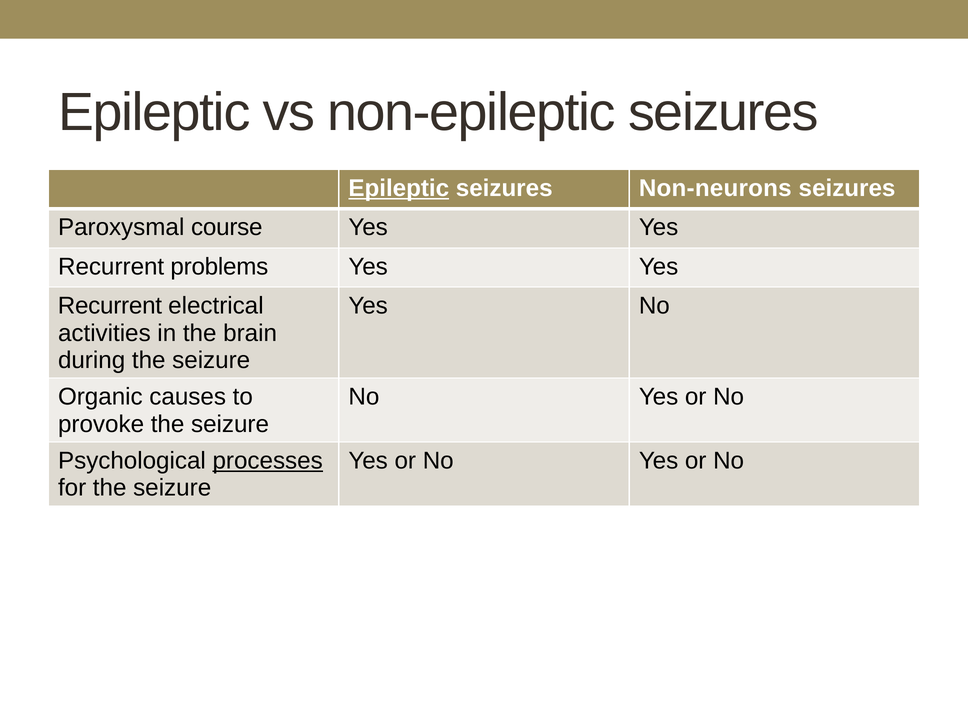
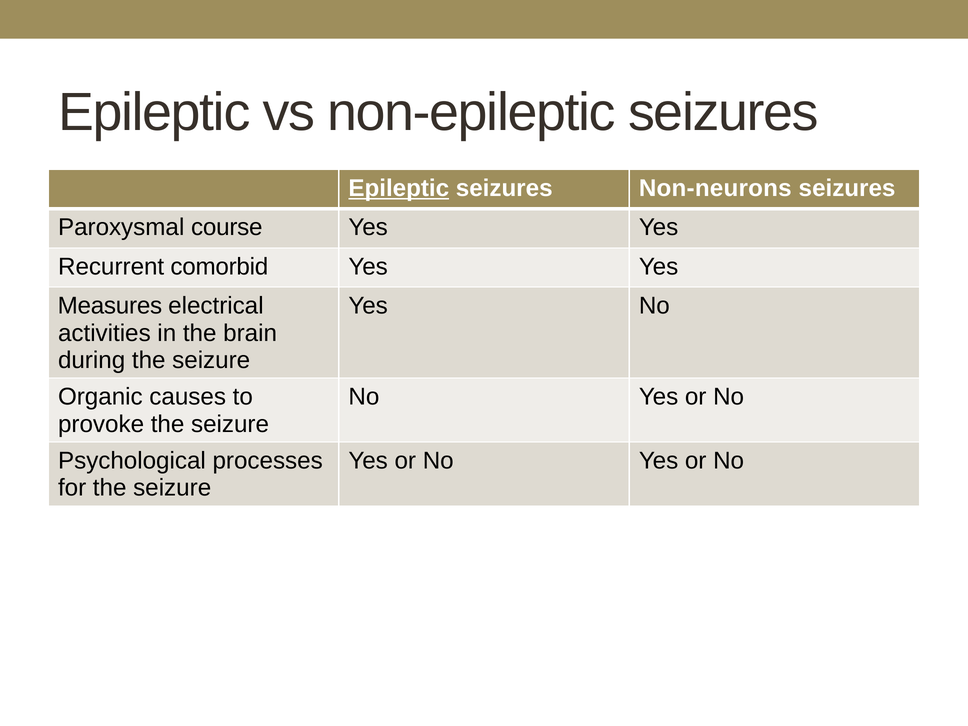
problems: problems -> comorbid (219, 267)
Recurrent: Recurrent -> Measures (110, 306)
processes underline: present -> none (268, 461)
